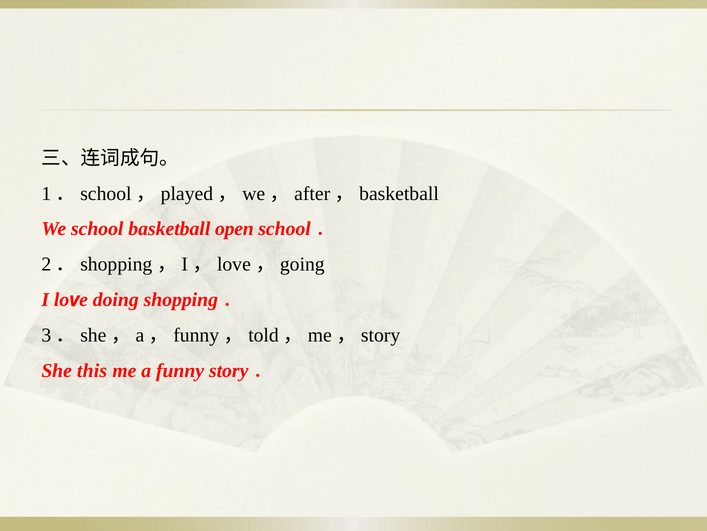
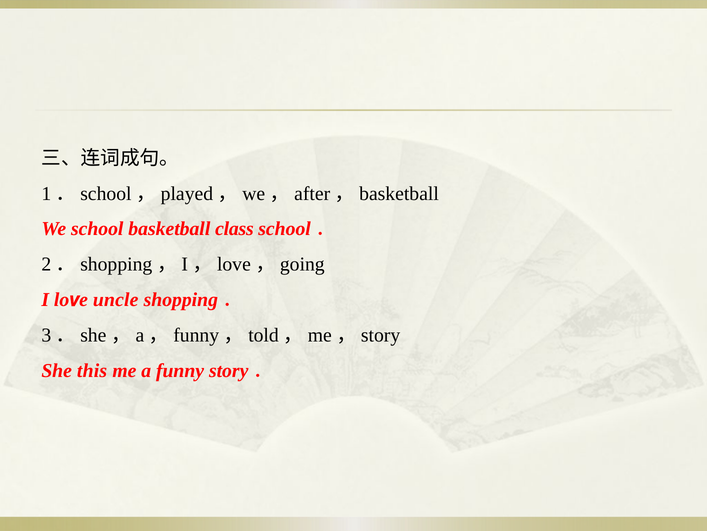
open: open -> class (234, 229)
doing: doing -> uncle (116, 299)
